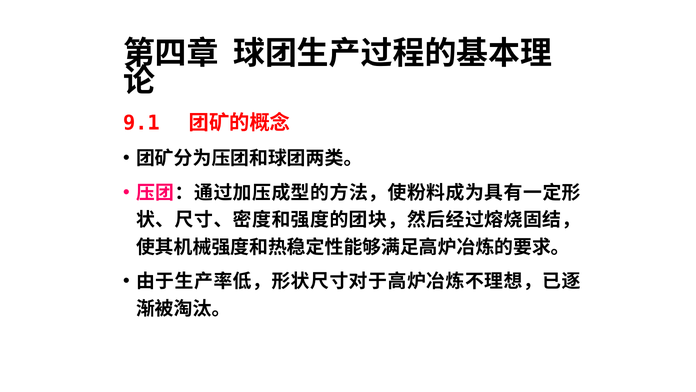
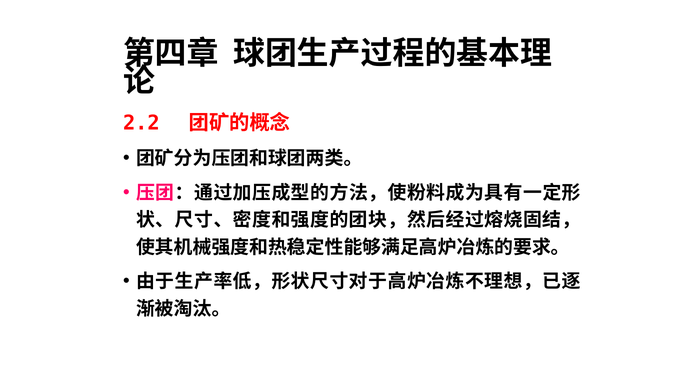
9.1: 9.1 -> 2.2 (141, 123)
